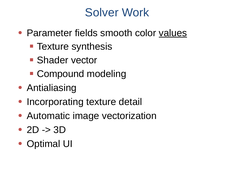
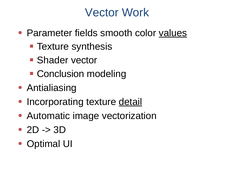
Solver: Solver -> Vector (102, 13)
Compound: Compound -> Conclusion (61, 74)
detail underline: none -> present (130, 102)
